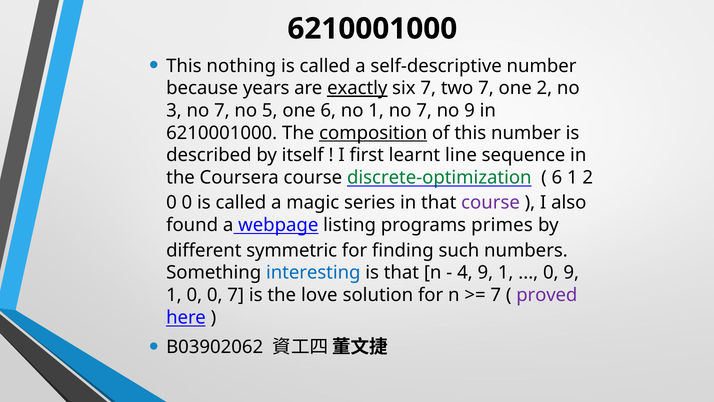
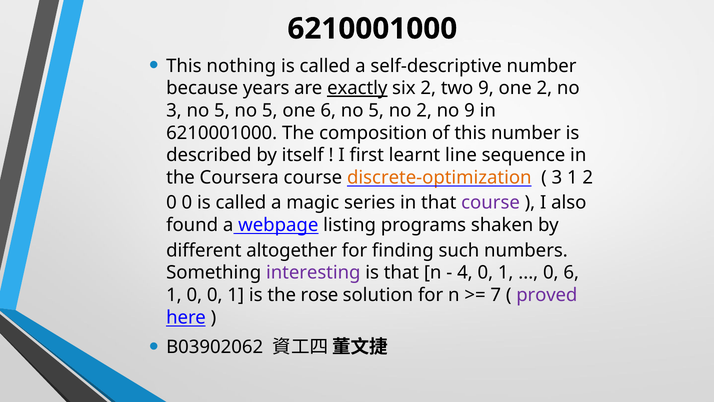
six 7: 7 -> 2 (428, 88)
two 7: 7 -> 9 (486, 88)
3 no 7: 7 -> 5 (222, 110)
6 no 1: 1 -> 5 (376, 110)
7: 7 -> 2 (424, 110)
composition underline: present -> none (373, 133)
discrete-optimization colour: green -> orange (439, 177)
6: 6 -> 3 (557, 177)
primes: primes -> shaken (502, 225)
symmetric: symmetric -> altogether (292, 250)
interesting colour: blue -> purple (313, 272)
4 9: 9 -> 0 (485, 272)
0 9: 9 -> 6 (571, 272)
0 0 7: 7 -> 1 (236, 295)
love: love -> rose (319, 295)
